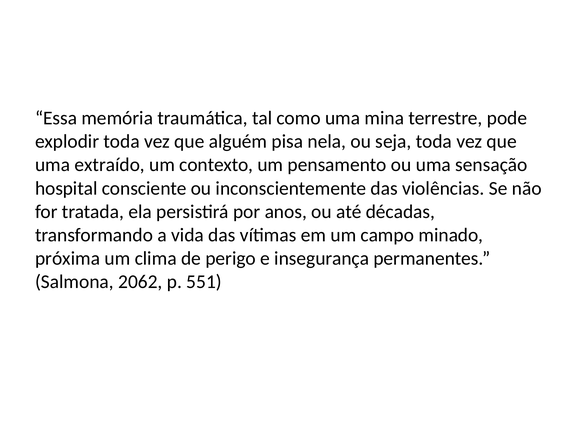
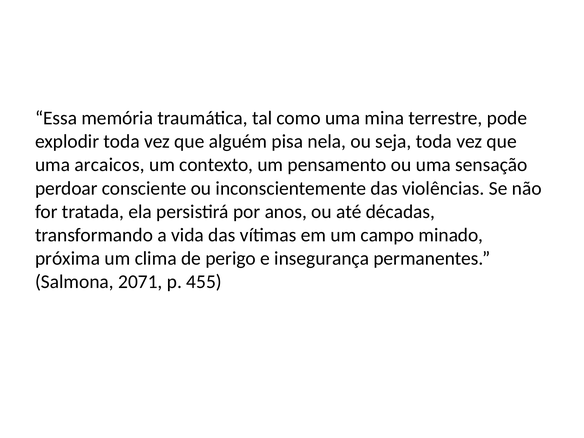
extraído: extraído -> arcaicos (110, 165)
hospital: hospital -> perdoar (66, 188)
2062: 2062 -> 2071 (140, 282)
551: 551 -> 455 (204, 282)
